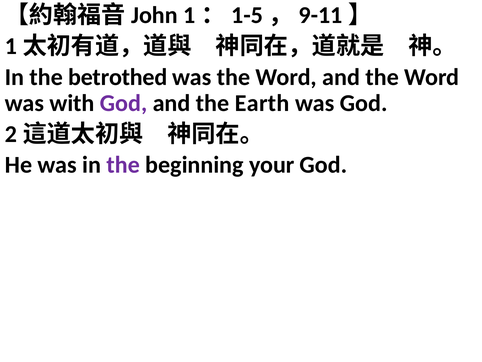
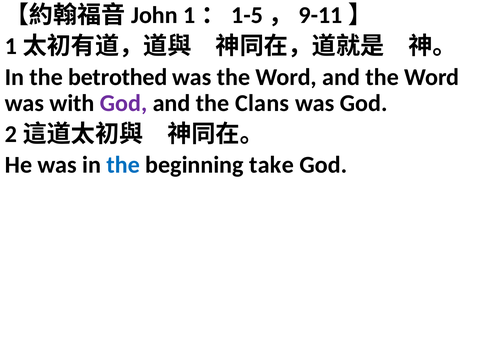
Earth: Earth -> Clans (262, 103)
the colour: purple -> blue (123, 165)
your: your -> take (272, 165)
